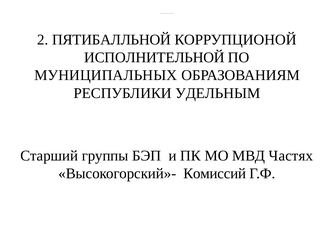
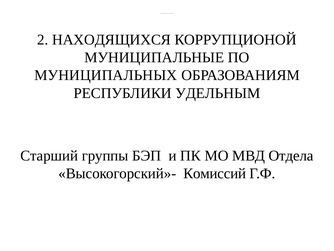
ПЯТИБАЛЛЬНОЙ: ПЯТИБАЛЛЬНОЙ -> НАХОДЯЩИХСЯ (111, 40)
ИСПОЛНИТЕЛЬНОЙ: ИСПОЛНИТЕЛЬНОЙ -> МУНИЦИПАЛЬНЫЕ (154, 57)
Частях: Частях -> Отдела (291, 155)
